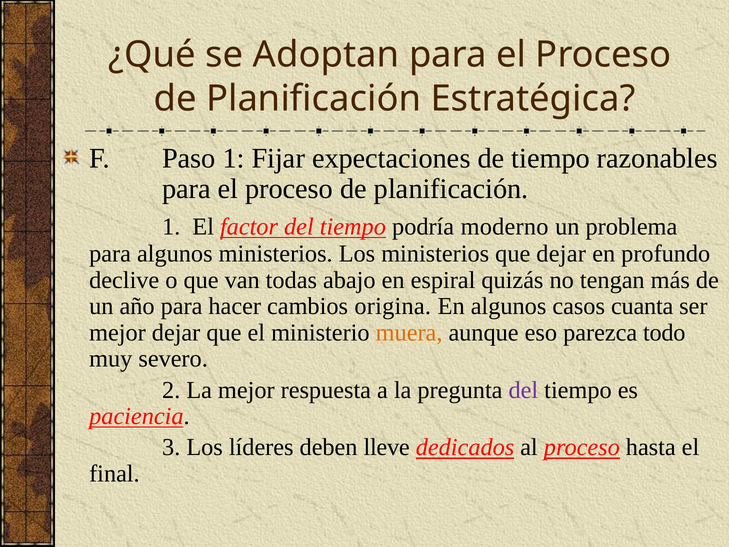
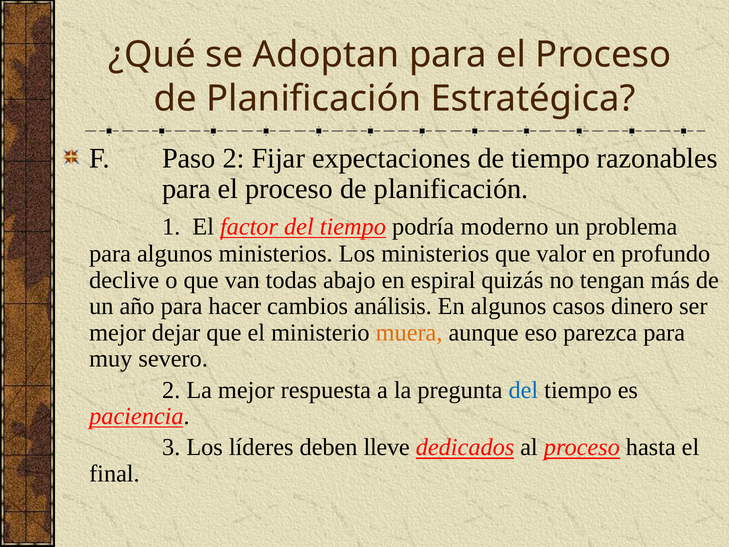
Paso 1: 1 -> 2 (234, 158)
que dejar: dejar -> valor (561, 254)
origina: origina -> análisis (393, 306)
cuanta: cuanta -> dinero (642, 306)
parezca todo: todo -> para (664, 333)
del colour: purple -> blue (523, 390)
